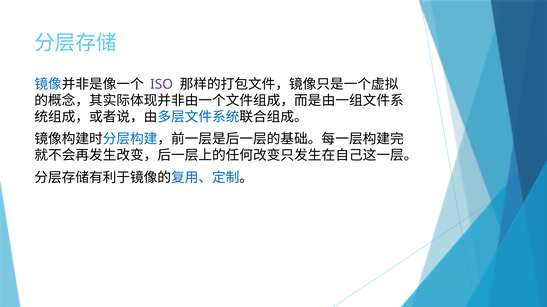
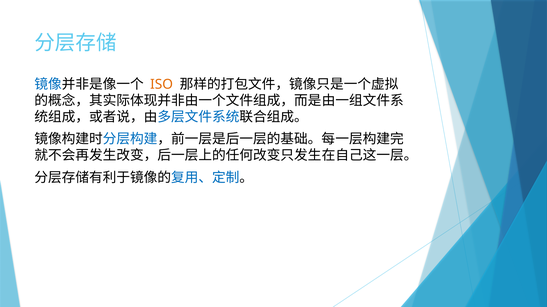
ISO colour: purple -> orange (162, 84)
